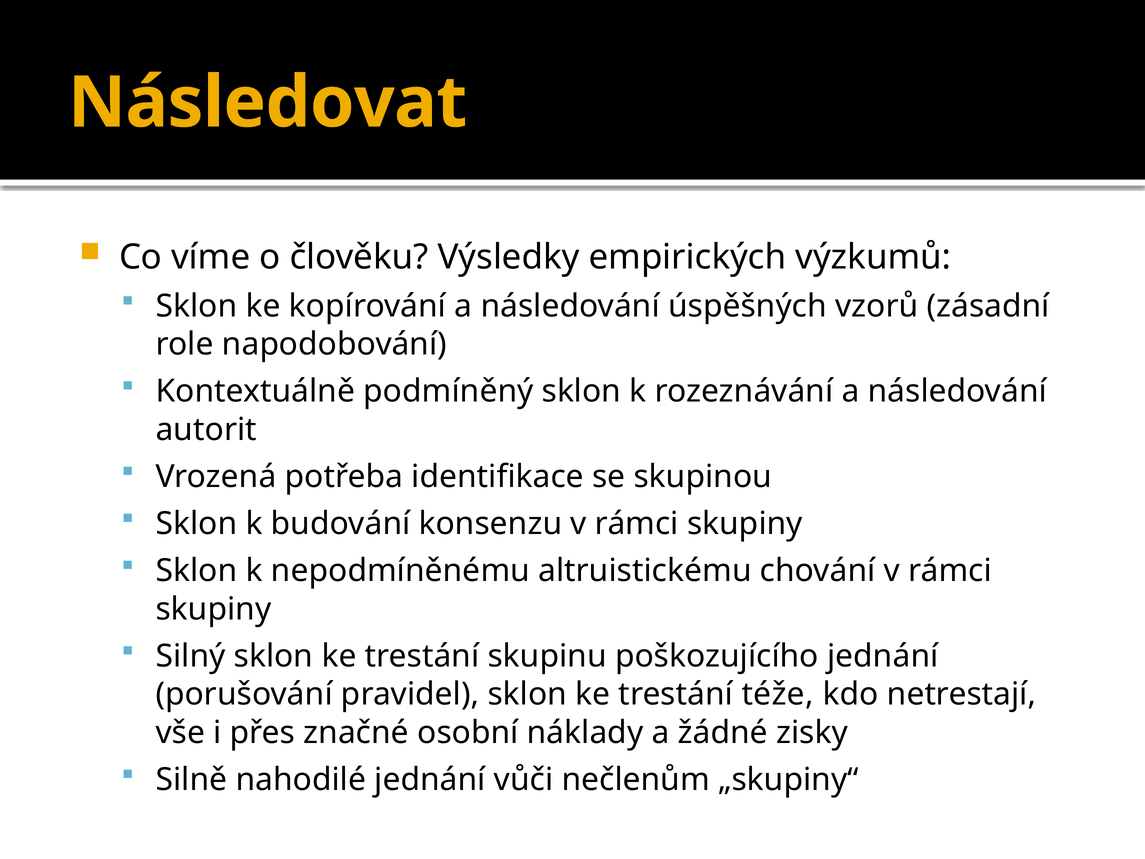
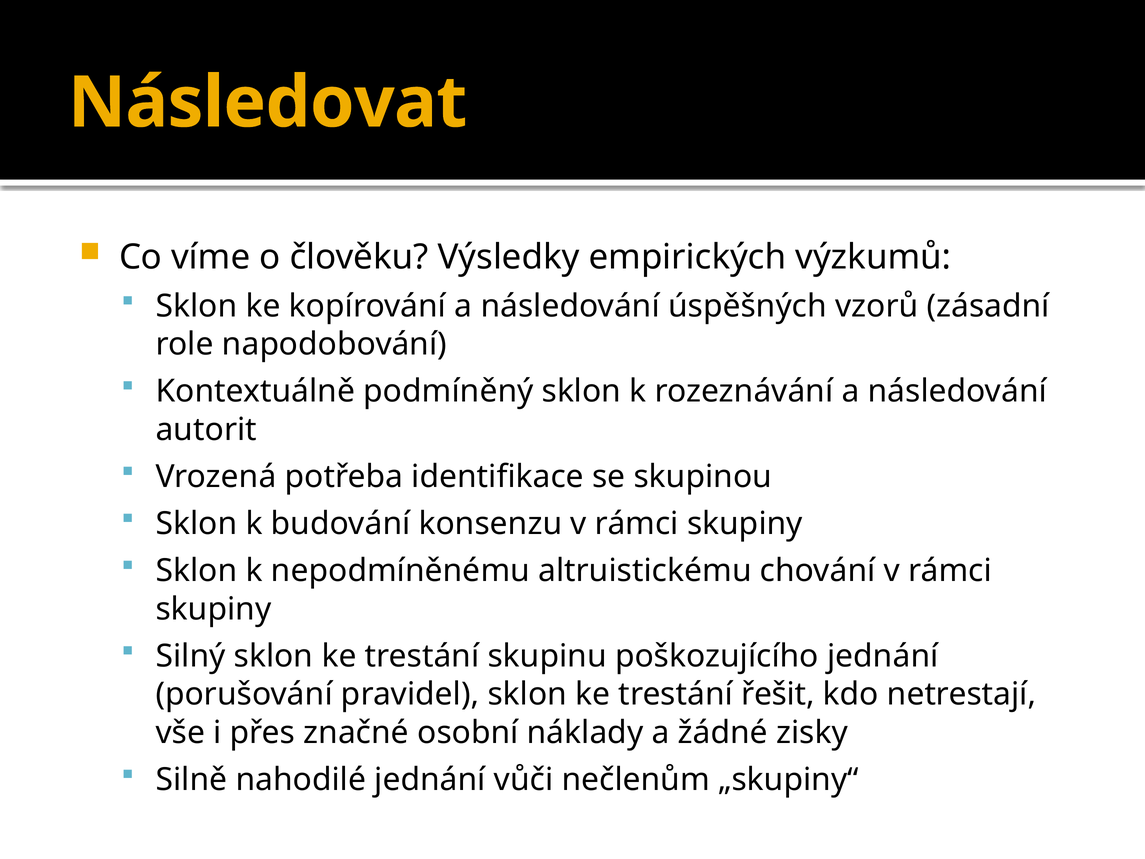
téže: téže -> řešit (778, 694)
